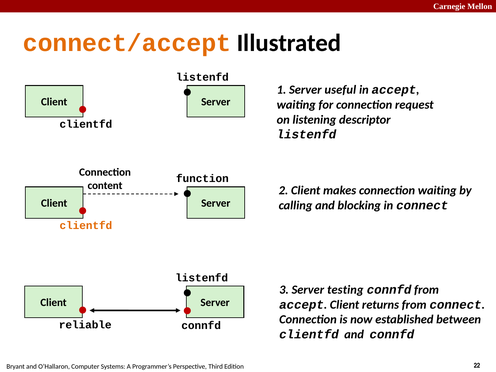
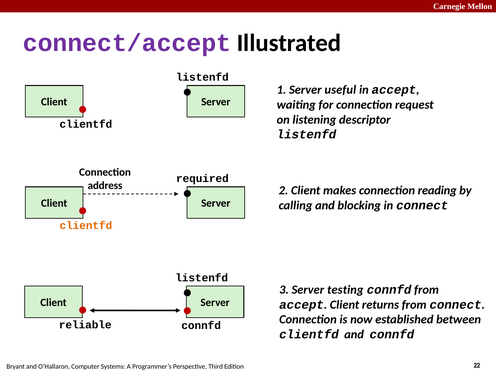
connect/accept colour: orange -> purple (127, 43)
function: function -> required (202, 178)
content: content -> address (105, 185)
connection waiting: waiting -> reading (437, 190)
